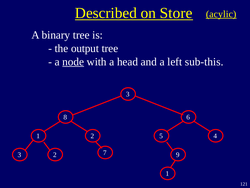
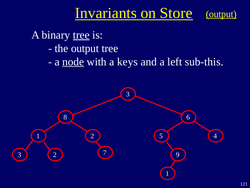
Described: Described -> Invariants (106, 13)
acylic: acylic -> output (221, 14)
tree underline: none -> present (81, 35)
head: head -> keys (127, 62)
